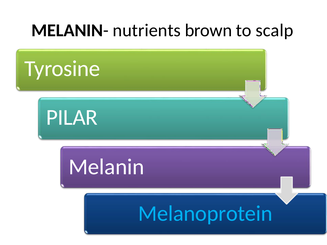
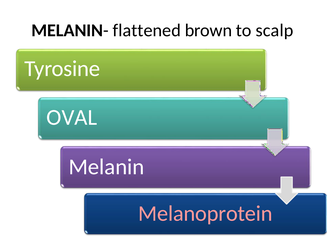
nutrients: nutrients -> flattened (147, 30)
PILAR: PILAR -> OVAL (72, 117)
Melanoprotein colour: light blue -> pink (205, 214)
